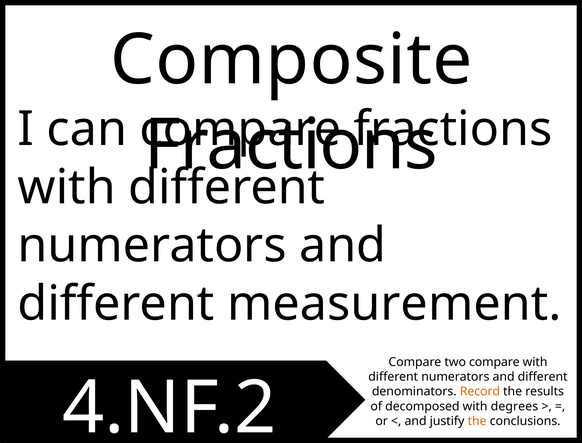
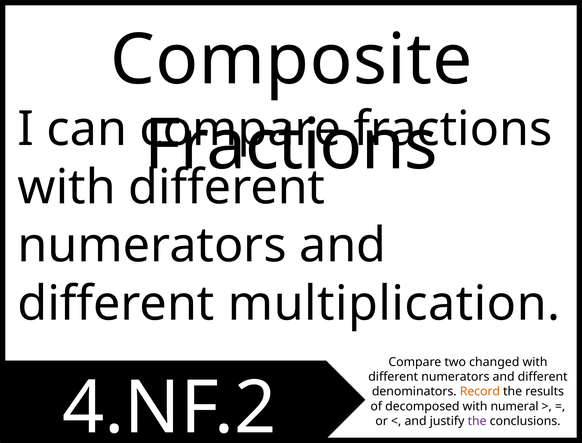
measurement: measurement -> multiplication (394, 304)
two compare: compare -> changed (494, 362)
degrees: degrees -> numeral (515, 407)
the colour: orange -> purple (477, 421)
